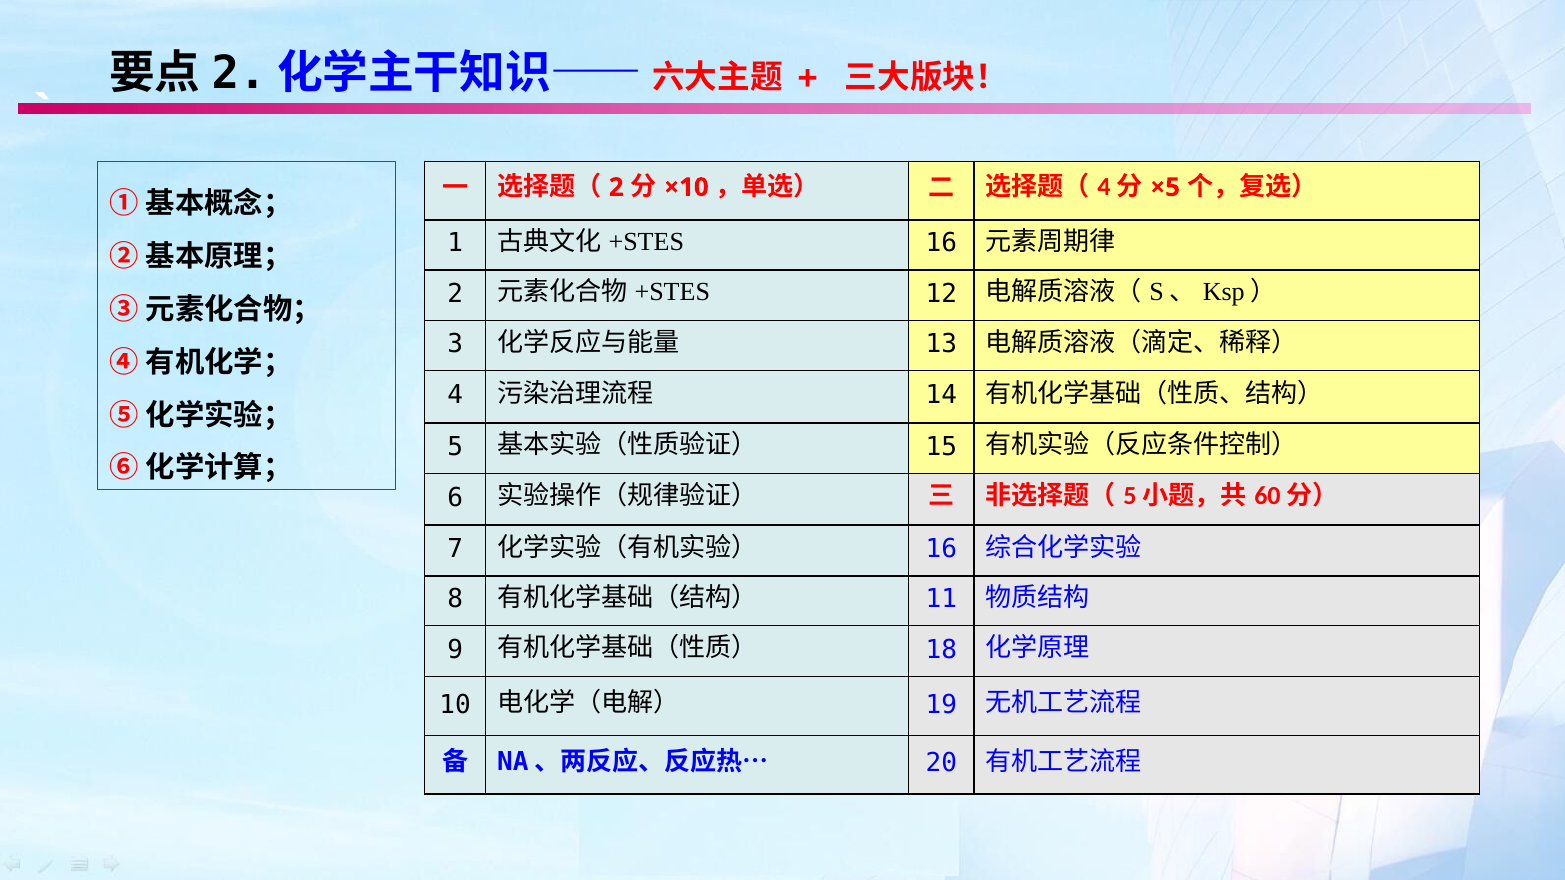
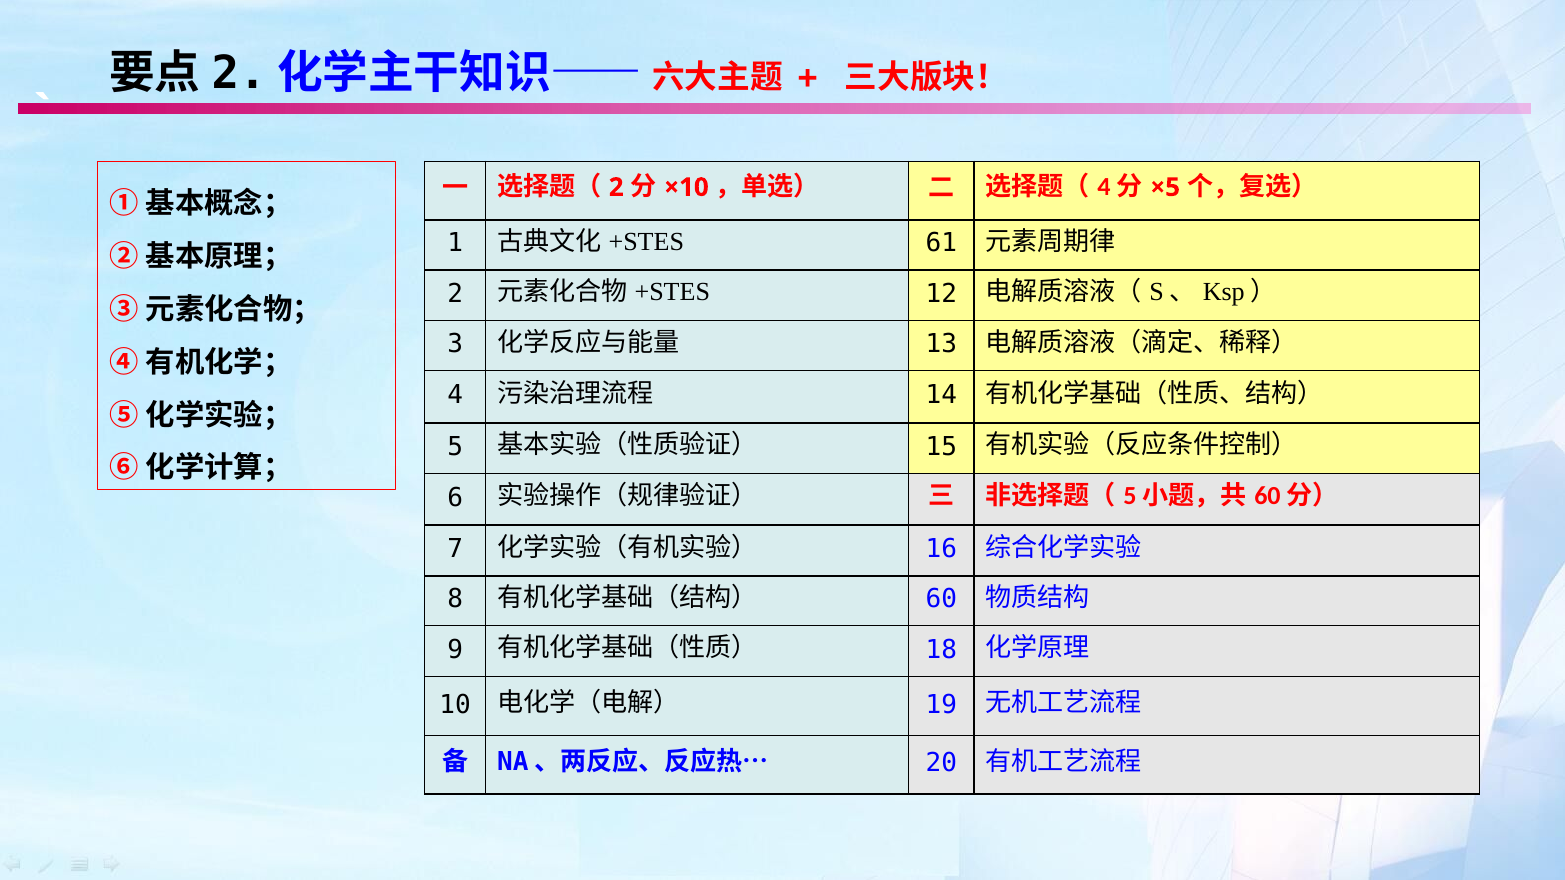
16: 16 -> 61 (941, 243)
11: 11 -> 60 (941, 599)
